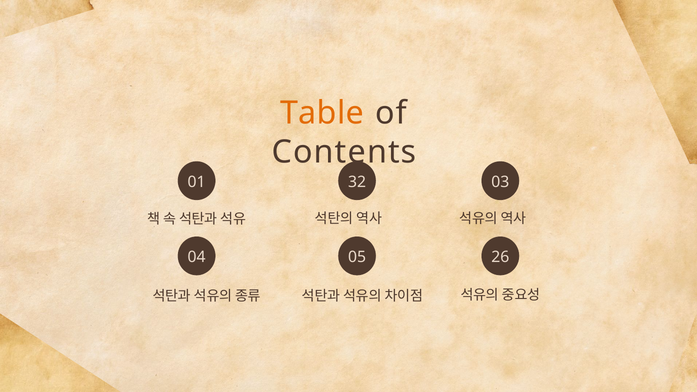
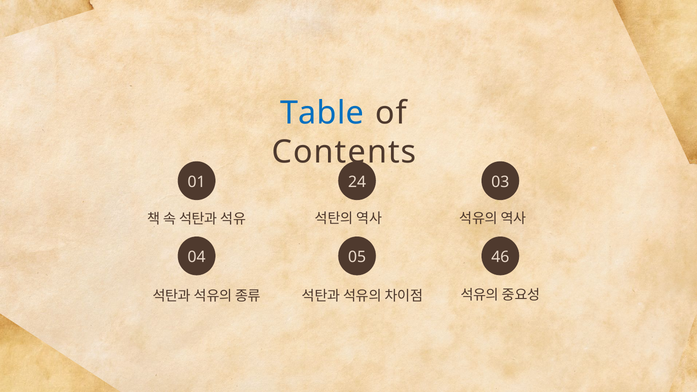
Table colour: orange -> blue (322, 113)
32: 32 -> 24 (357, 182)
26: 26 -> 46 (500, 257)
